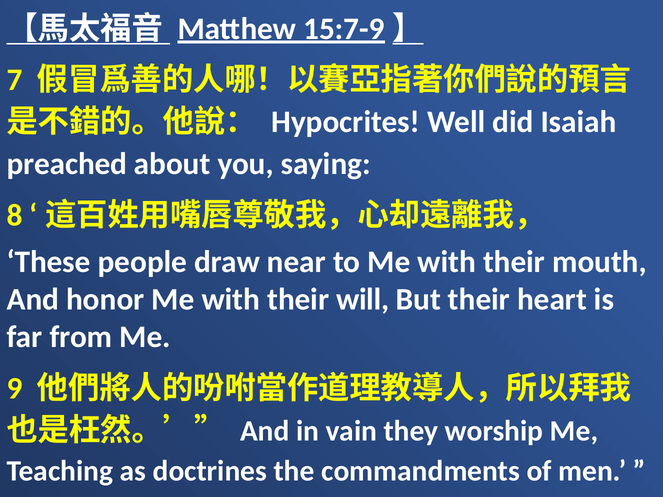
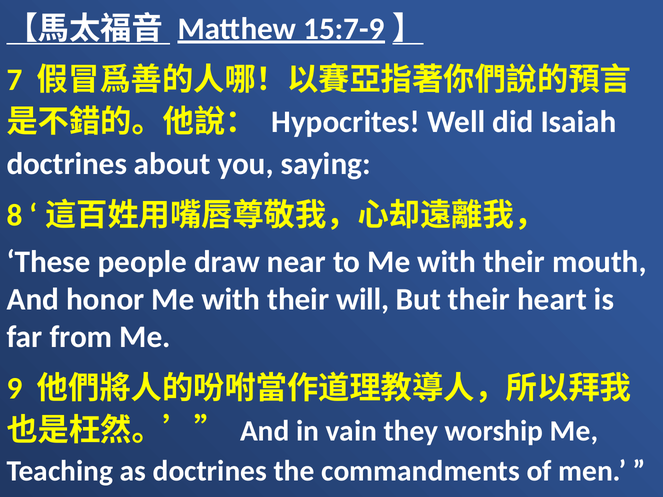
preached: preached -> doctrines (67, 164)
